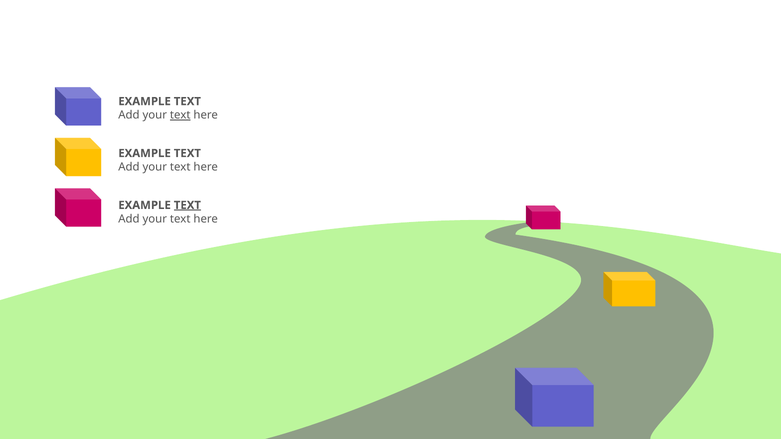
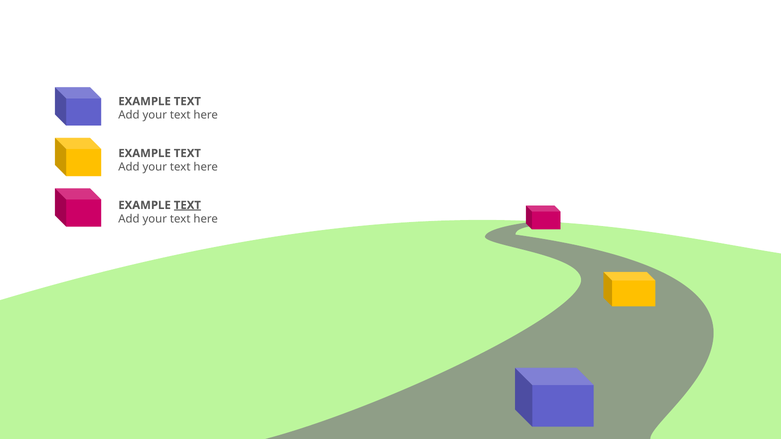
text underline: present -> none (180, 115)
